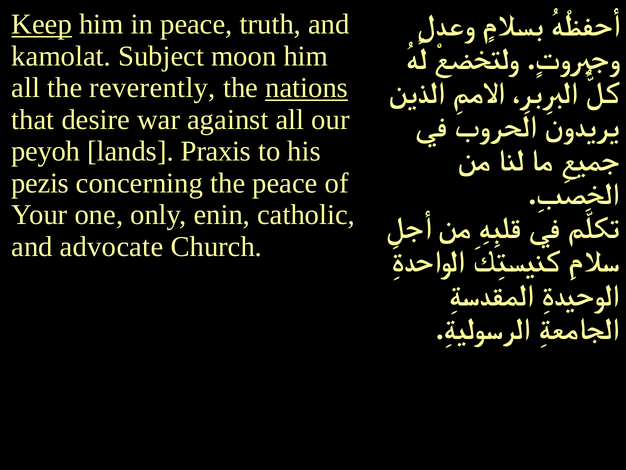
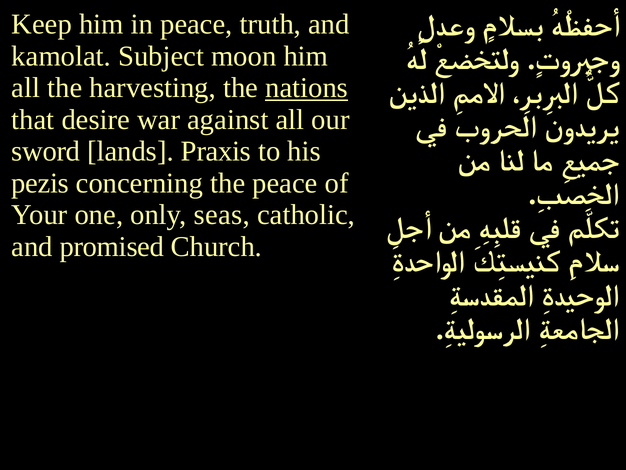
Keep underline: present -> none (42, 24)
reverently: reverently -> harvesting (153, 88)
peyoh: peyoh -> sword (46, 151)
enin: enin -> seas (222, 215)
advocate: advocate -> promised (112, 246)
